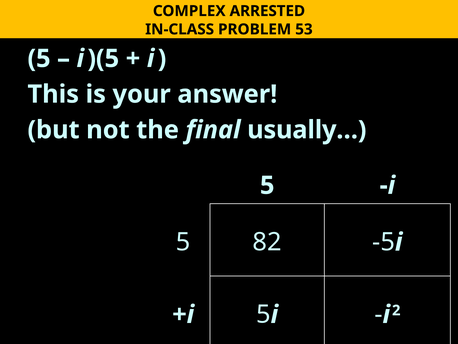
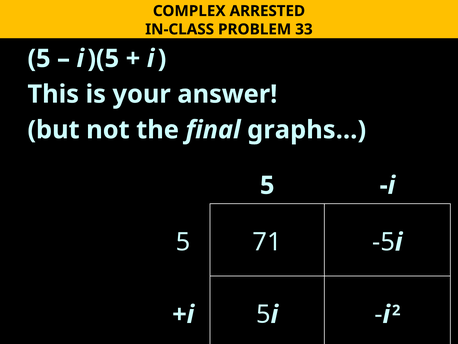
53: 53 -> 33 (304, 29)
usually…: usually… -> graphs… (307, 130)
82: 82 -> 71 (267, 242)
